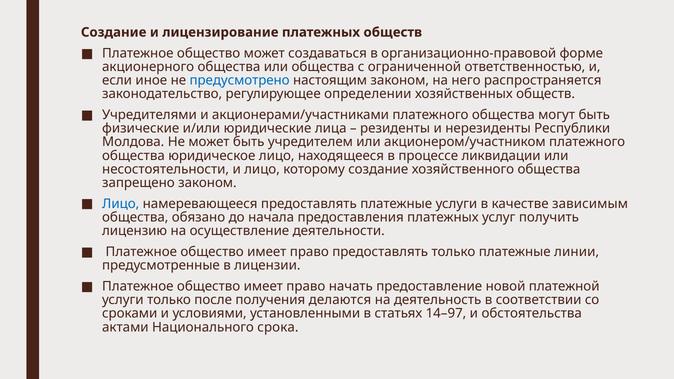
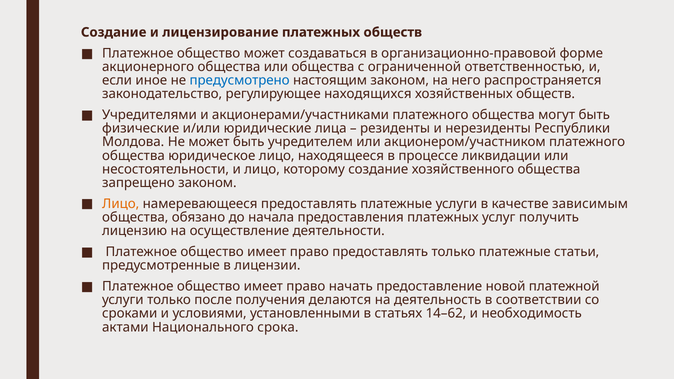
определении: определении -> находящихся (368, 94)
Лицо colour: blue -> orange (121, 204)
линии: линии -> статьи (577, 252)
14–97: 14–97 -> 14–62 (446, 314)
обстоятельства: обстоятельства -> необходимость (532, 314)
